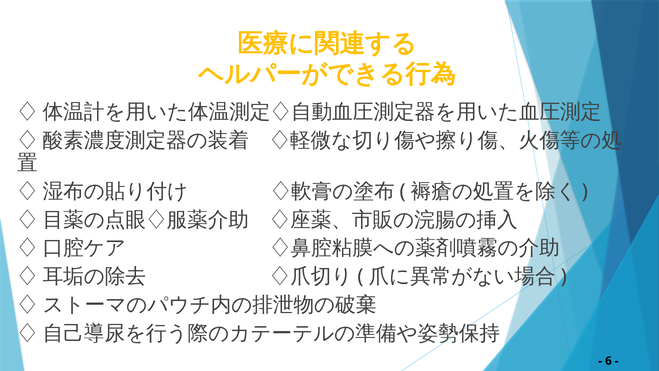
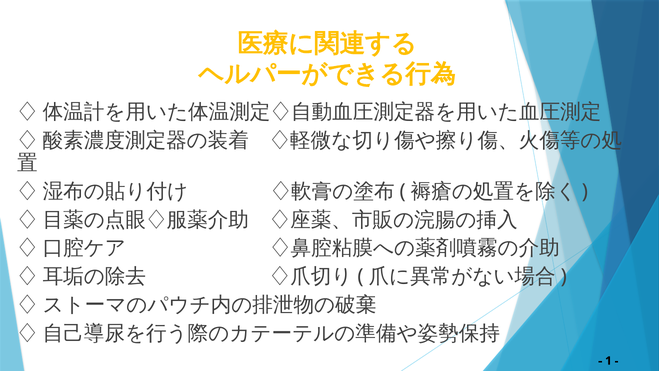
6: 6 -> 1 (608, 361)
